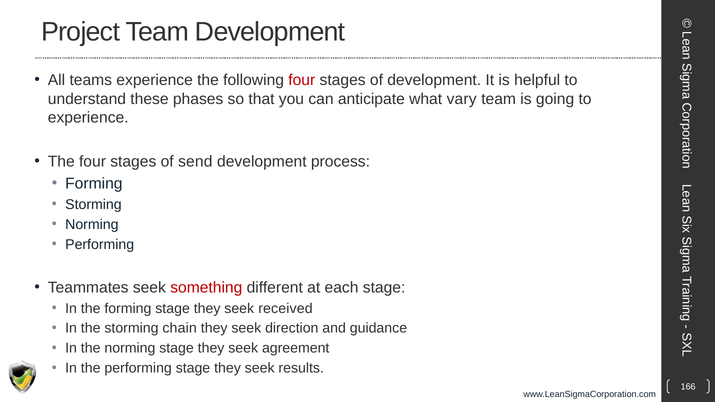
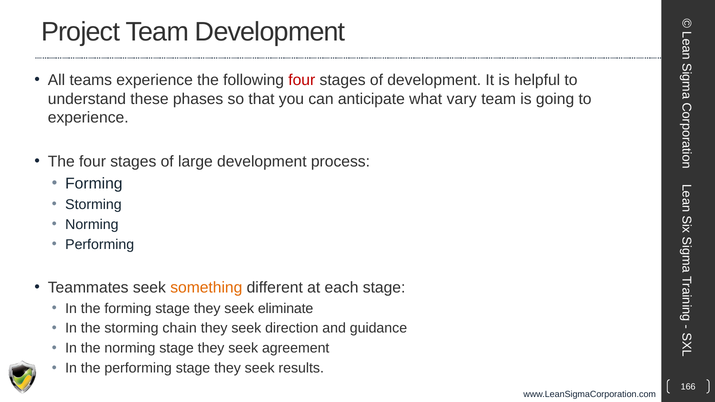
send: send -> large (195, 162)
something colour: red -> orange (206, 288)
received: received -> eliminate (286, 309)
